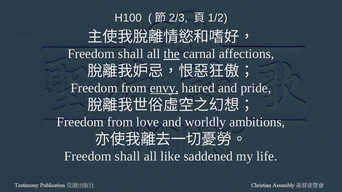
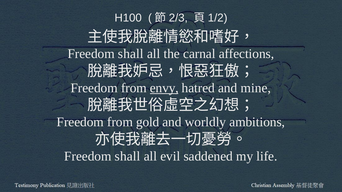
the underline: present -> none (172, 54)
pride: pride -> mine (256, 88)
love: love -> gold (148, 122)
like: like -> evil (170, 157)
